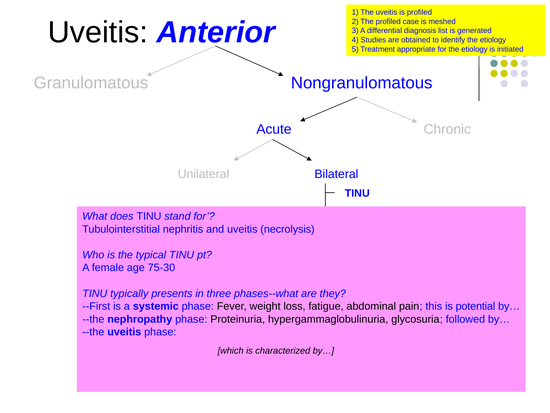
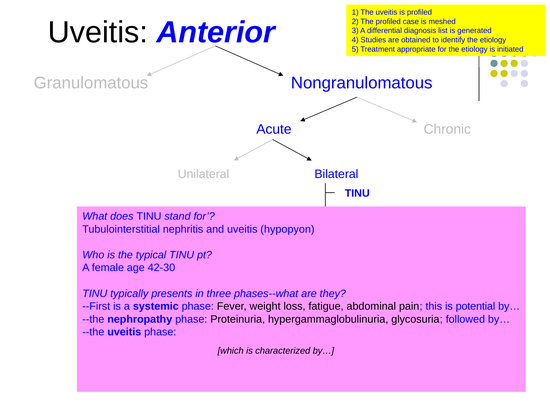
necrolysis: necrolysis -> hypopyon (287, 229)
75-30: 75-30 -> 42-30 (161, 267)
